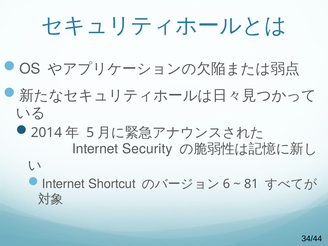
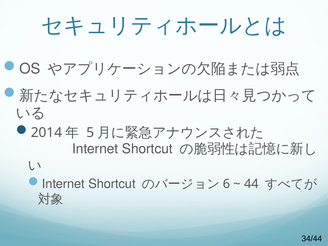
Security: Security -> Shortcut (147, 149)
81: 81 -> 44 (251, 184)
